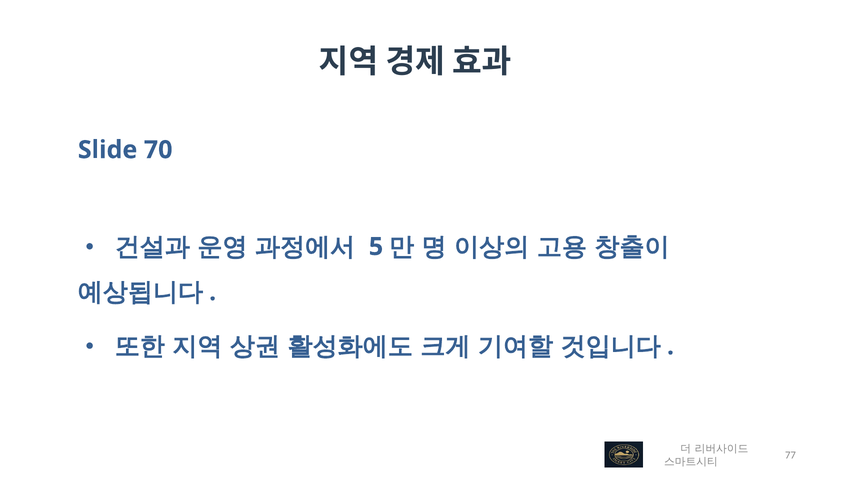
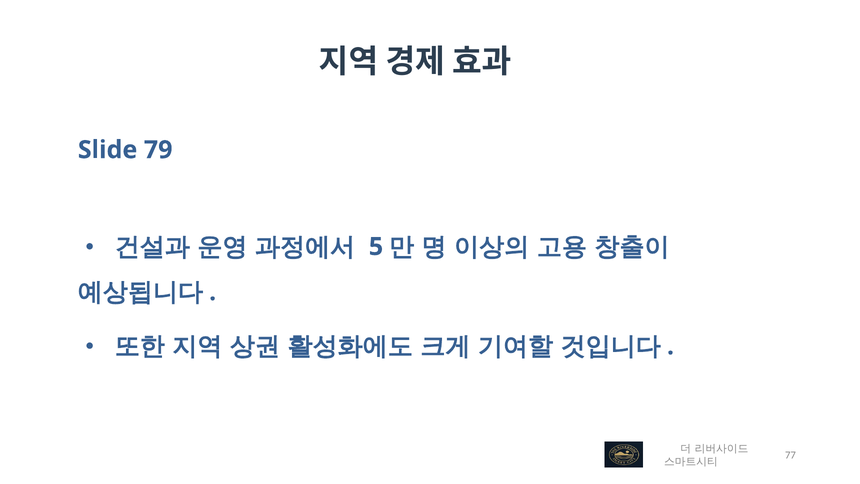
70: 70 -> 79 (158, 150)
